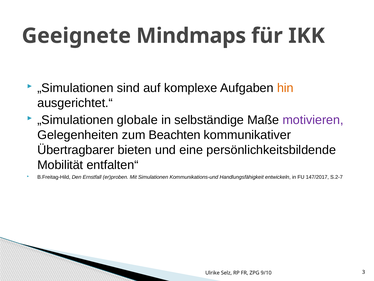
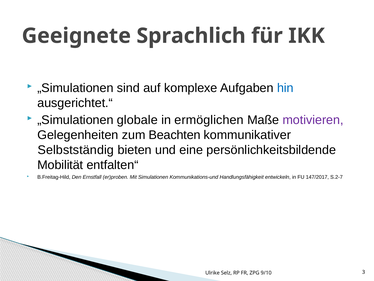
Mindmaps: Mindmaps -> Sprachlich (191, 36)
hin colour: orange -> blue (285, 88)
selbständige: selbständige -> ermöglichen (209, 120)
Übertragbarer: Übertragbarer -> Selbstständig (76, 150)
